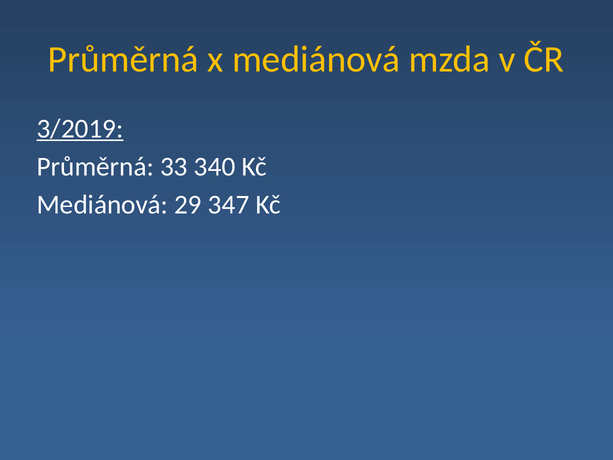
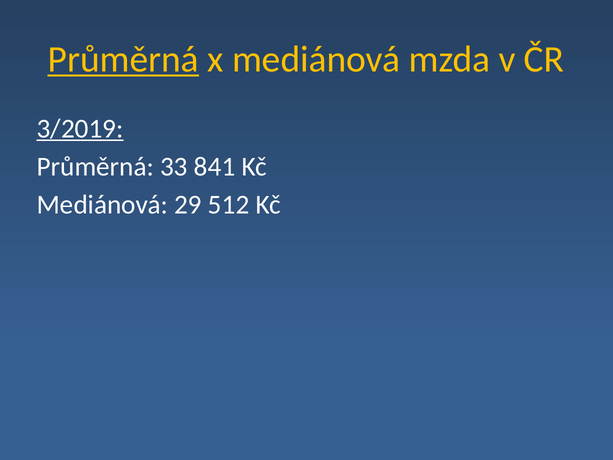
Průměrná underline: none -> present (123, 59)
340: 340 -> 841 (215, 167)
347: 347 -> 512 (229, 205)
